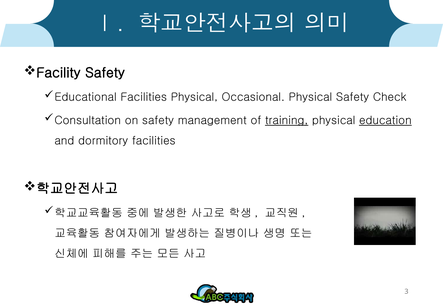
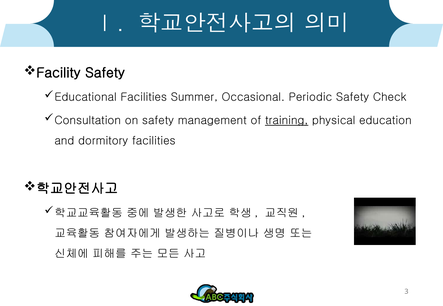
Facilities Physical: Physical -> Summer (194, 97)
Occasional Physical: Physical -> Periodic (310, 97)
education underline: present -> none (385, 121)
